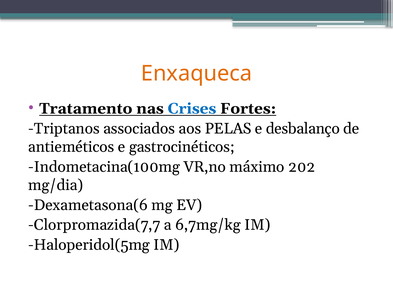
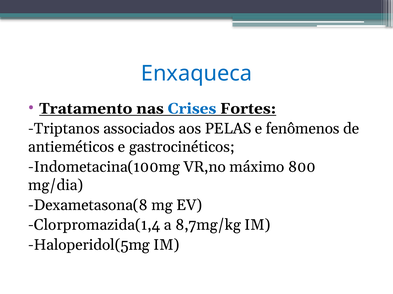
Enxaqueca colour: orange -> blue (197, 74)
desbalanço: desbalanço -> fenômenos (303, 129)
202: 202 -> 800 (302, 167)
Dexametasona(6: Dexametasona(6 -> Dexametasona(8 (88, 206)
Clorpromazida(7,7: Clorpromazida(7,7 -> Clorpromazida(1,4 (94, 226)
6,7mg/kg: 6,7mg/kg -> 8,7mg/kg (208, 226)
